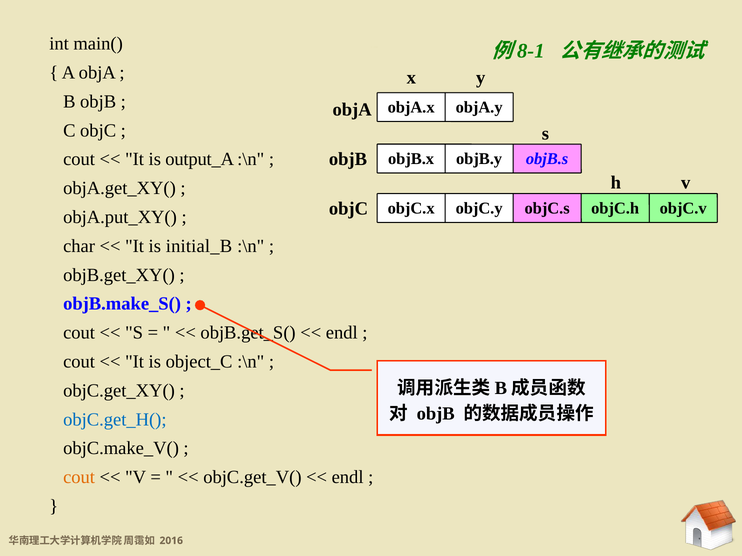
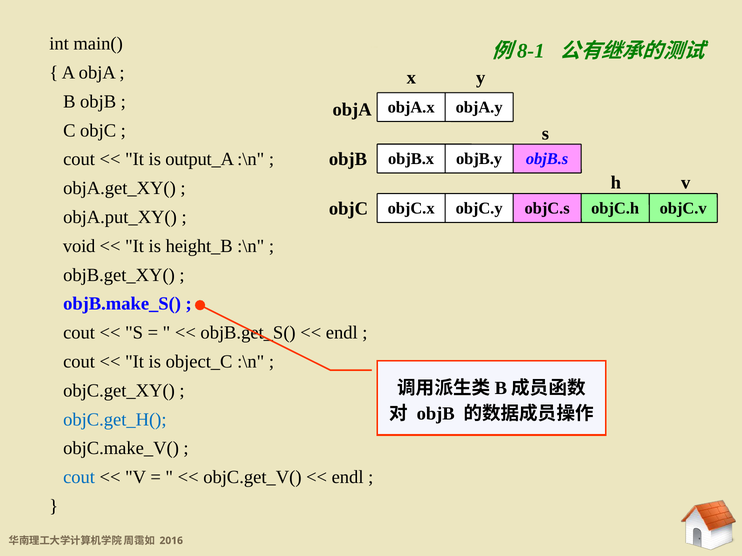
char: char -> void (79, 246)
initial_B: initial_B -> height_B (199, 246)
cout colour: orange -> blue (79, 478)
